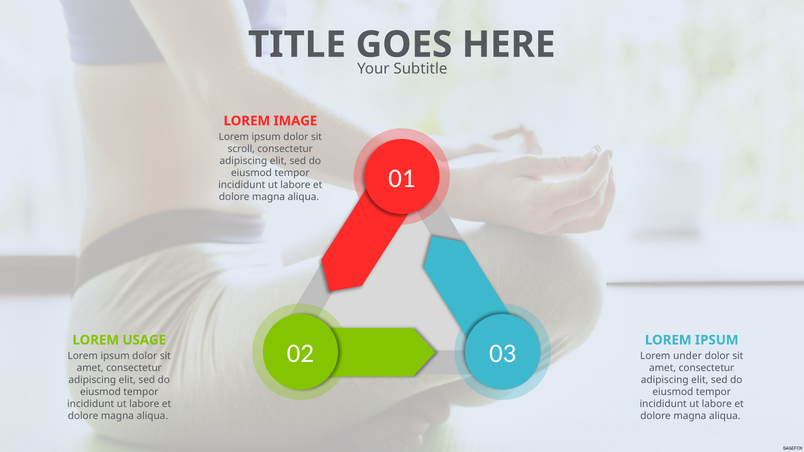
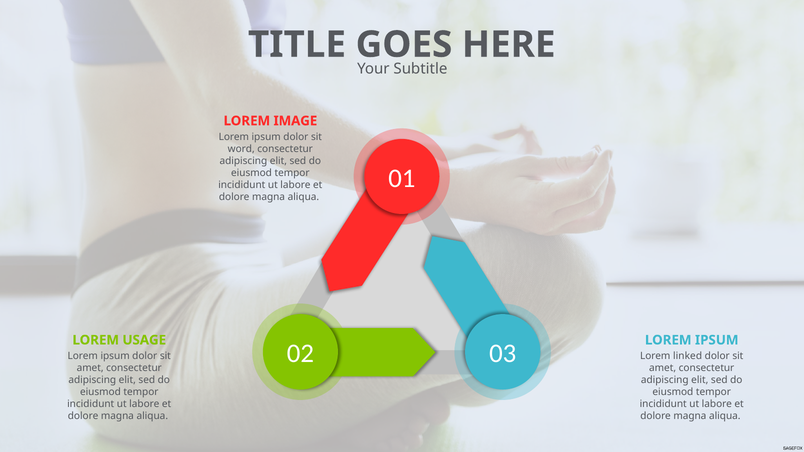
scroll: scroll -> word (241, 149)
under: under -> linked (688, 356)
